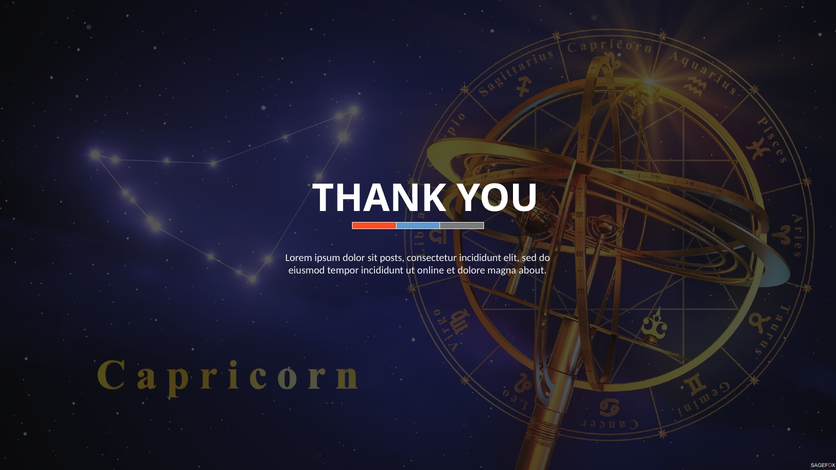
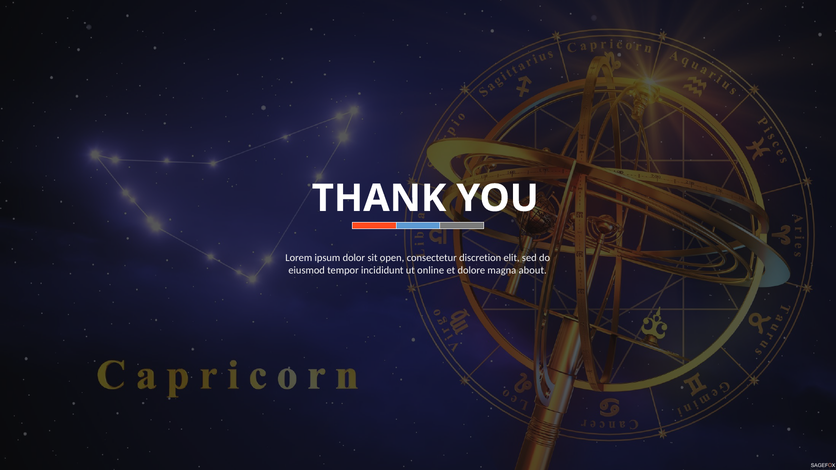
posts: posts -> open (392, 258)
consectetur incididunt: incididunt -> discretion (480, 258)
